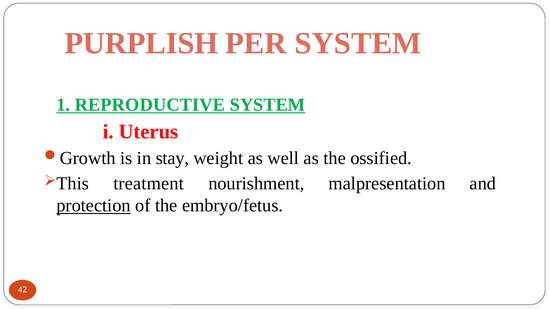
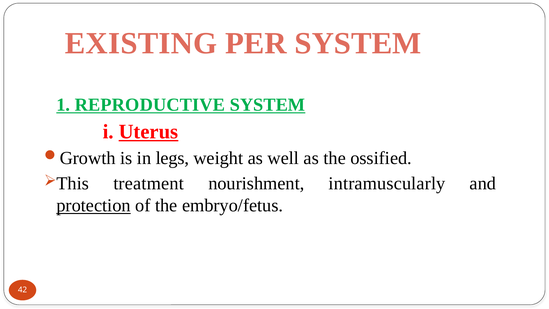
PURPLISH: PURPLISH -> EXISTING (141, 43)
Uterus underline: none -> present (149, 132)
stay: stay -> legs (172, 158)
malpresentation: malpresentation -> intramuscularly (387, 183)
